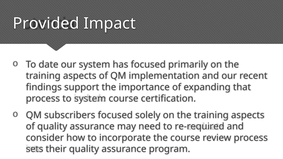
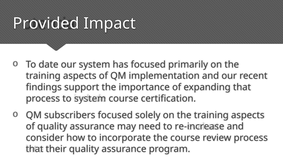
re-required: re-required -> re-increase (200, 127)
sets: sets -> that (35, 149)
